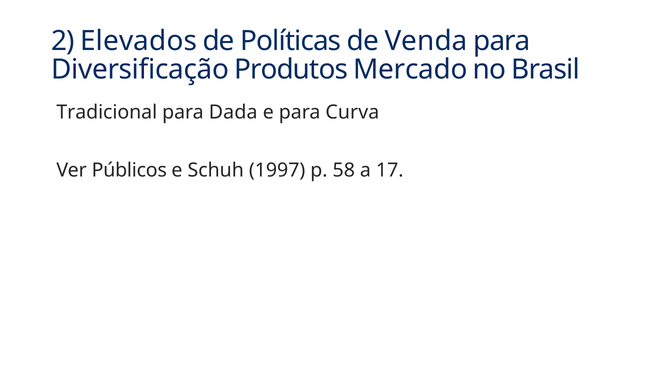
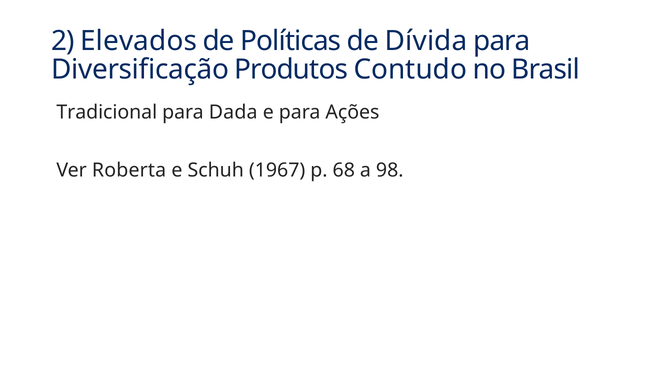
Venda: Venda -> Dívida (426, 41)
Mercado: Mercado -> Contudo (410, 70)
Curva: Curva -> Ações (352, 112)
Públicos: Públicos -> Roberta (129, 170)
1997: 1997 -> 1967 (277, 170)
58: 58 -> 68 (344, 170)
17: 17 -> 98 (390, 170)
